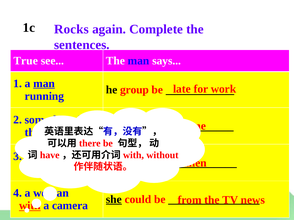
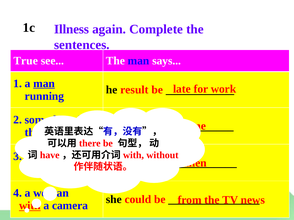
Rocks: Rocks -> Illness (72, 29)
group: group -> result (134, 90)
she underline: present -> none (114, 200)
